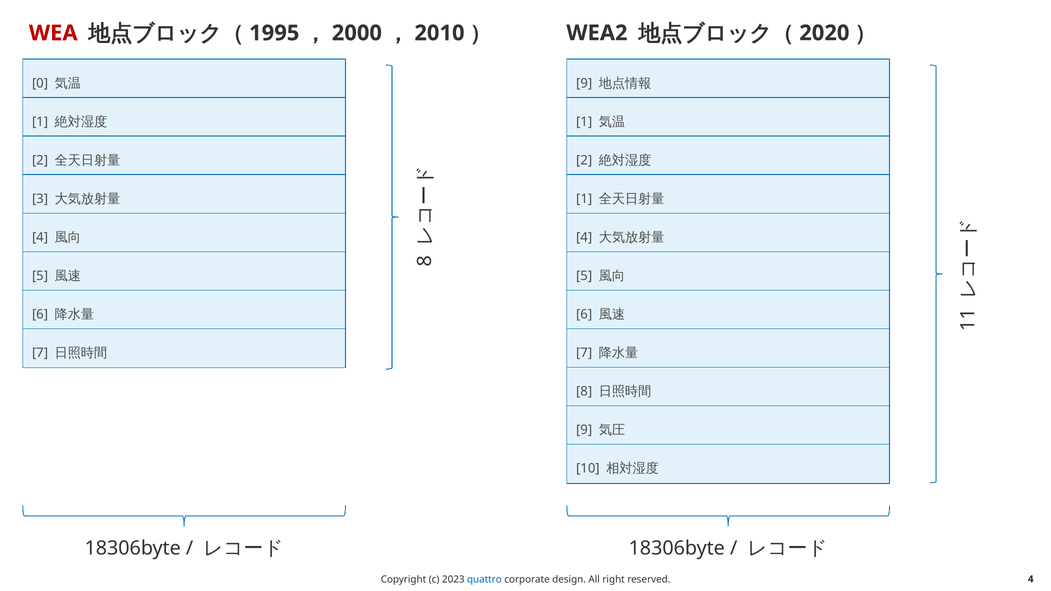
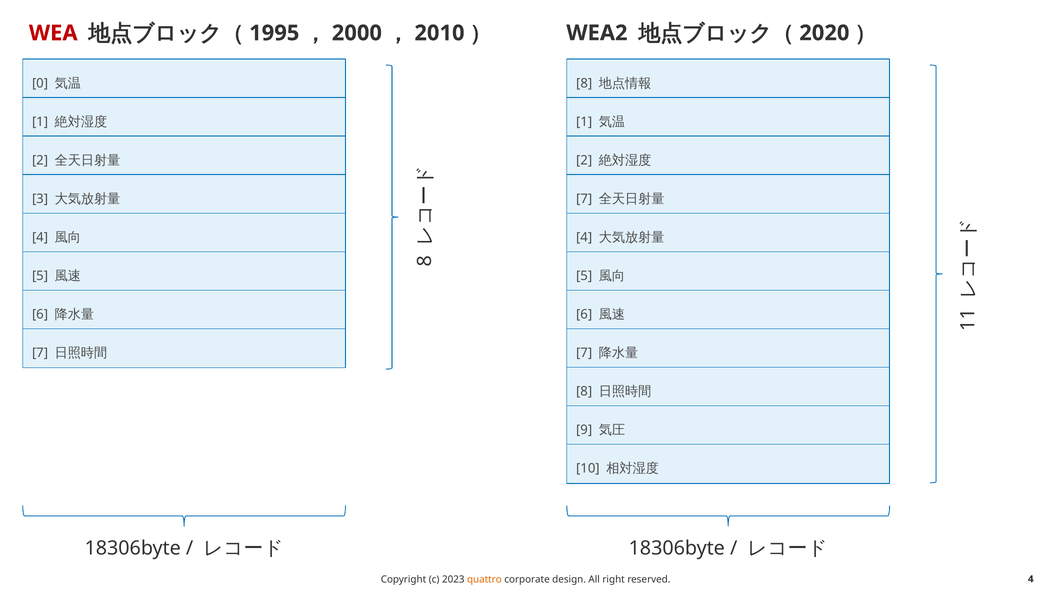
9: 9 -> 8 (584, 83)
1: 1 -> 7 (584, 199)
quattro colour: blue -> orange (484, 580)
